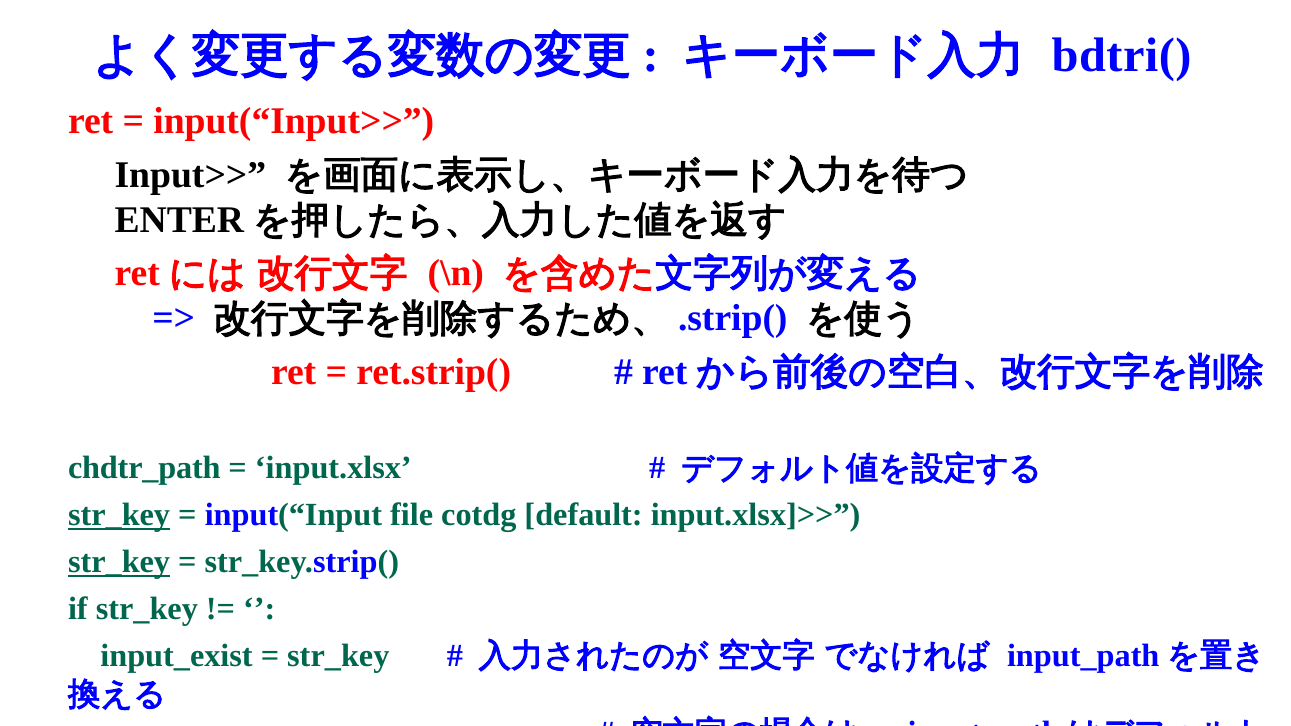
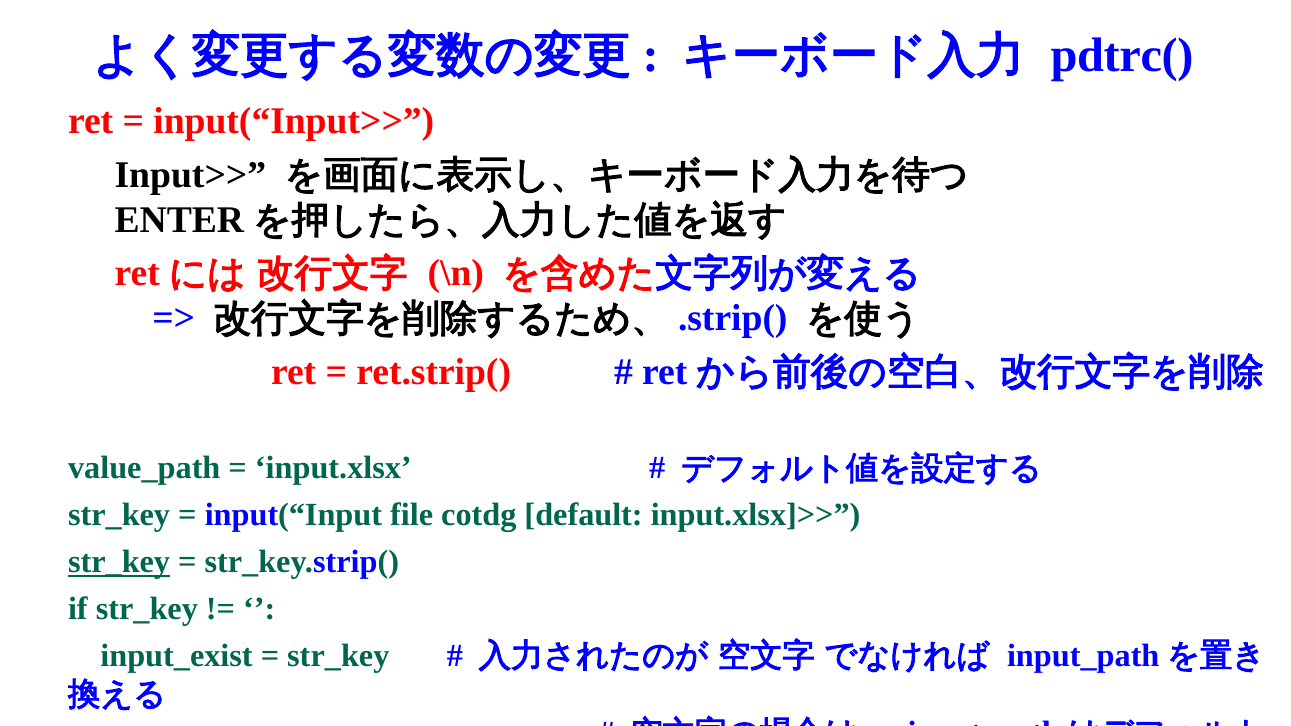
bdtri(: bdtri( -> pdtrc( (1122, 55)
chdtr_path: chdtr_path -> value_path (144, 468)
str_key underline: present -> none (119, 515)
